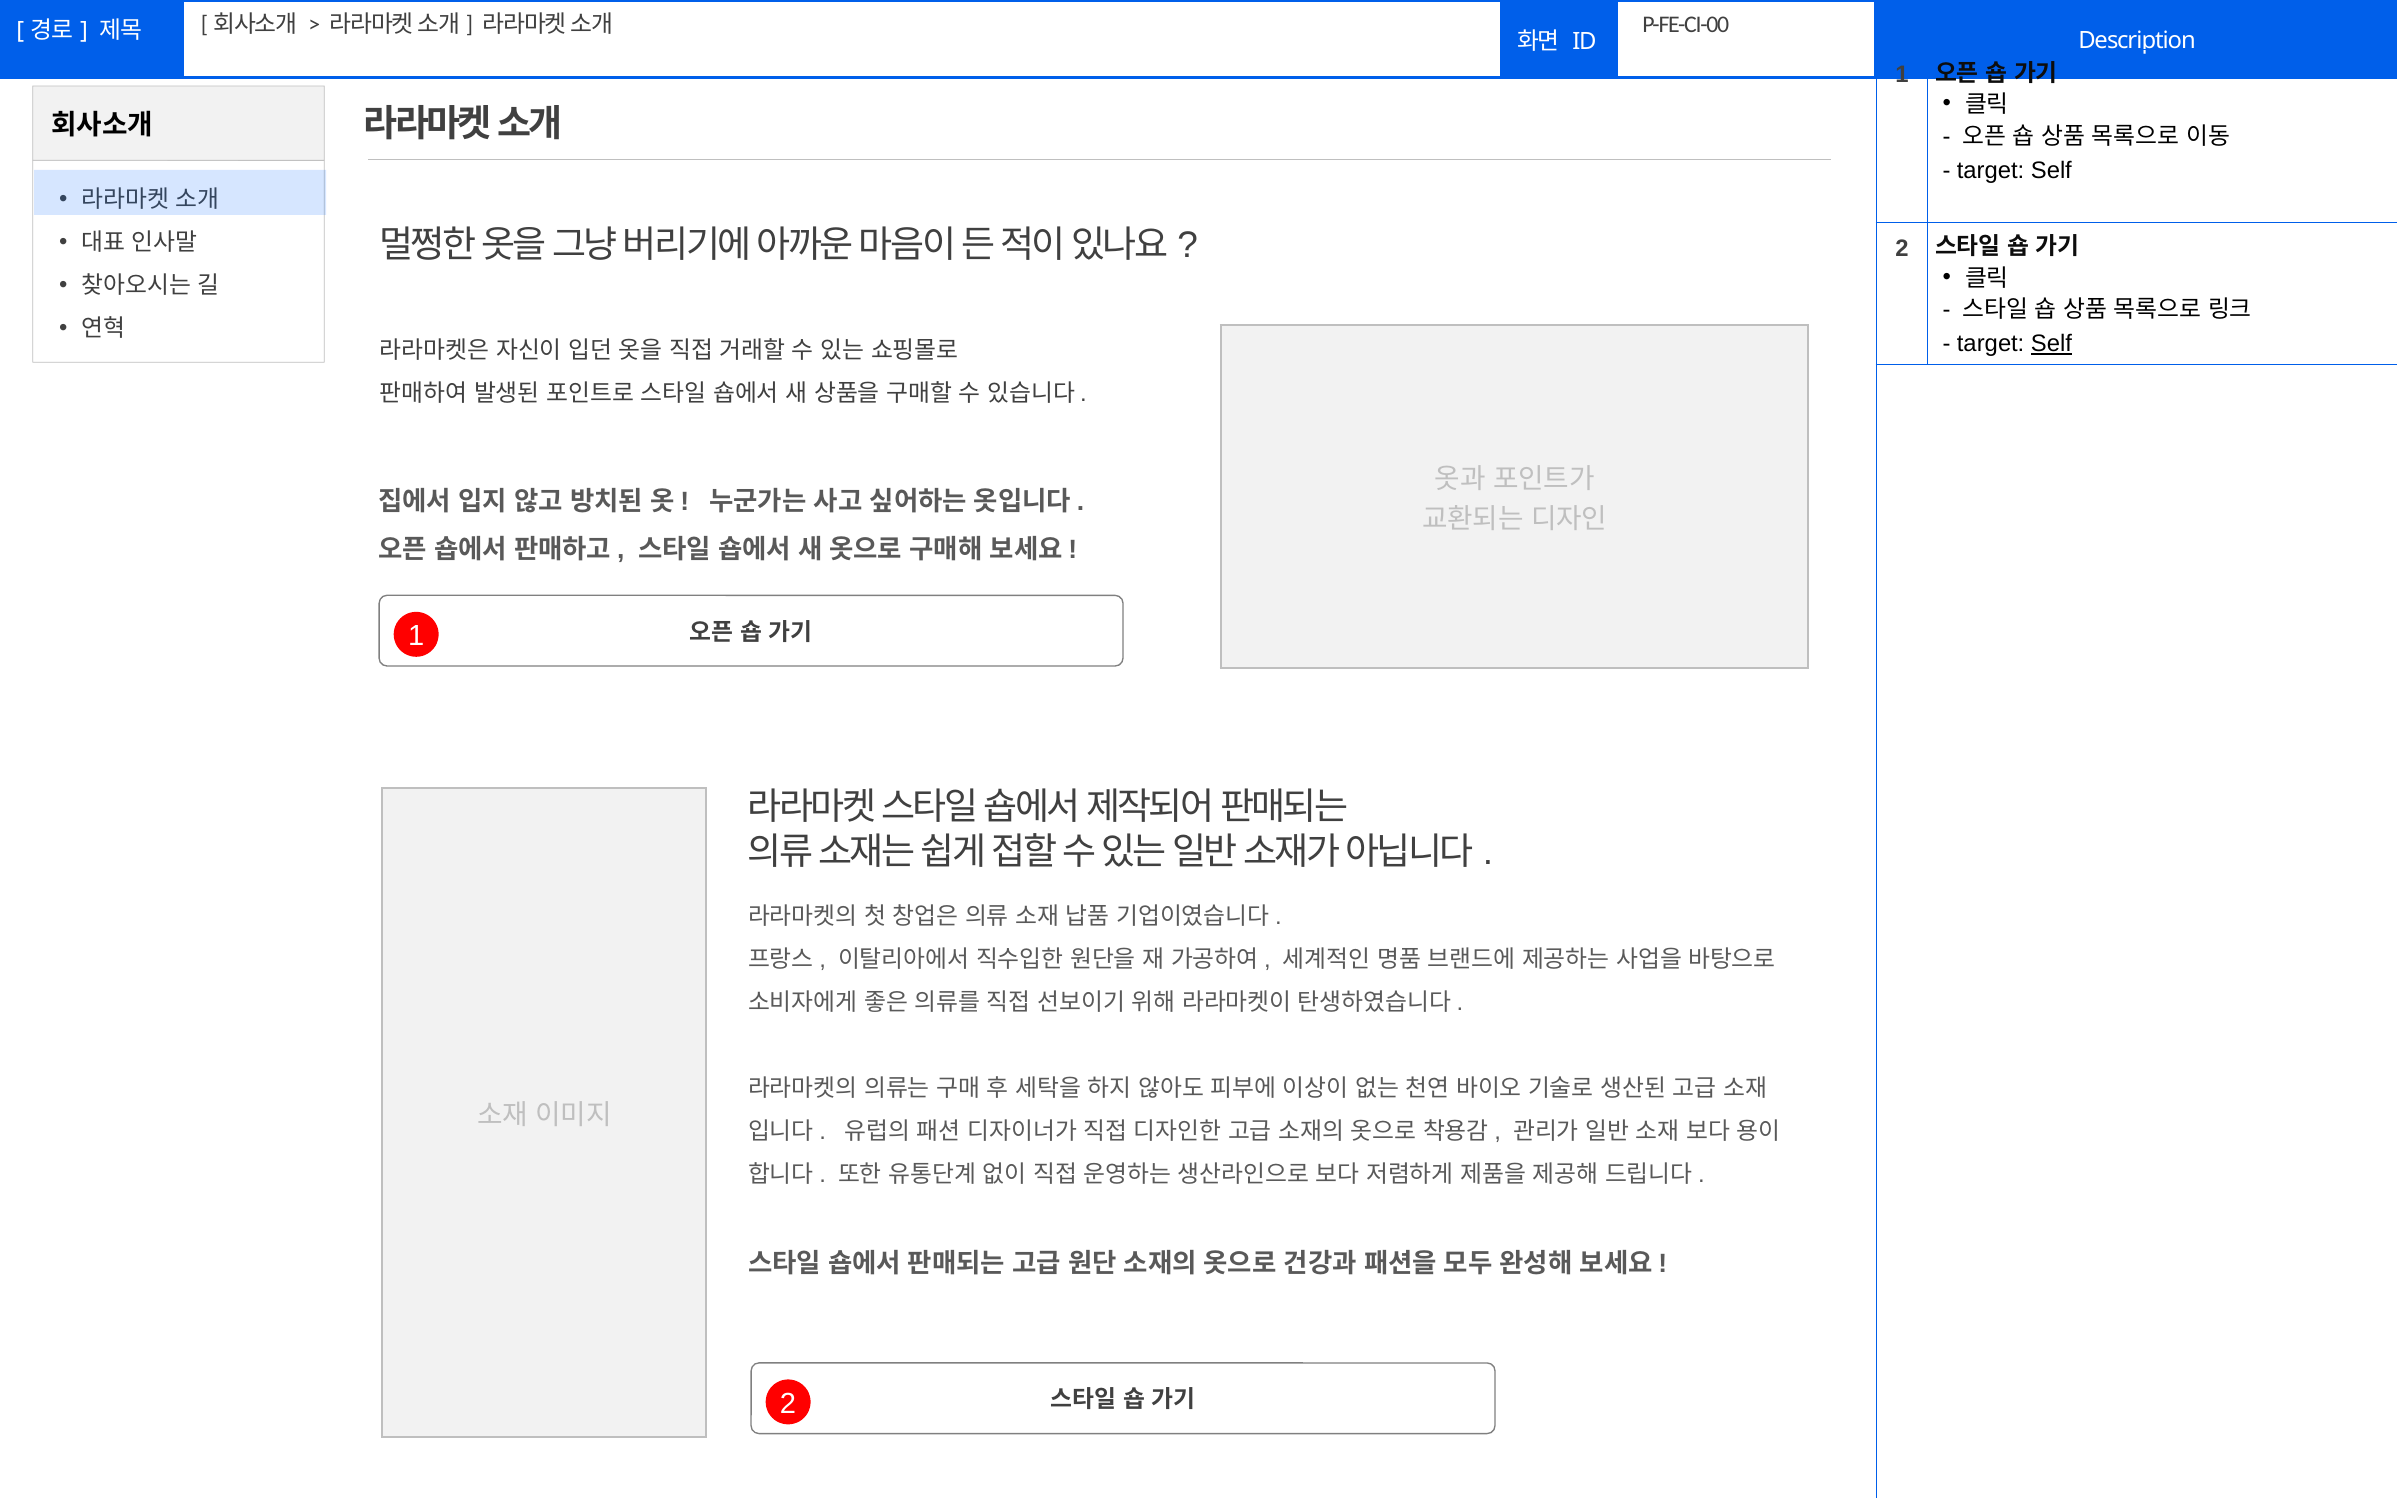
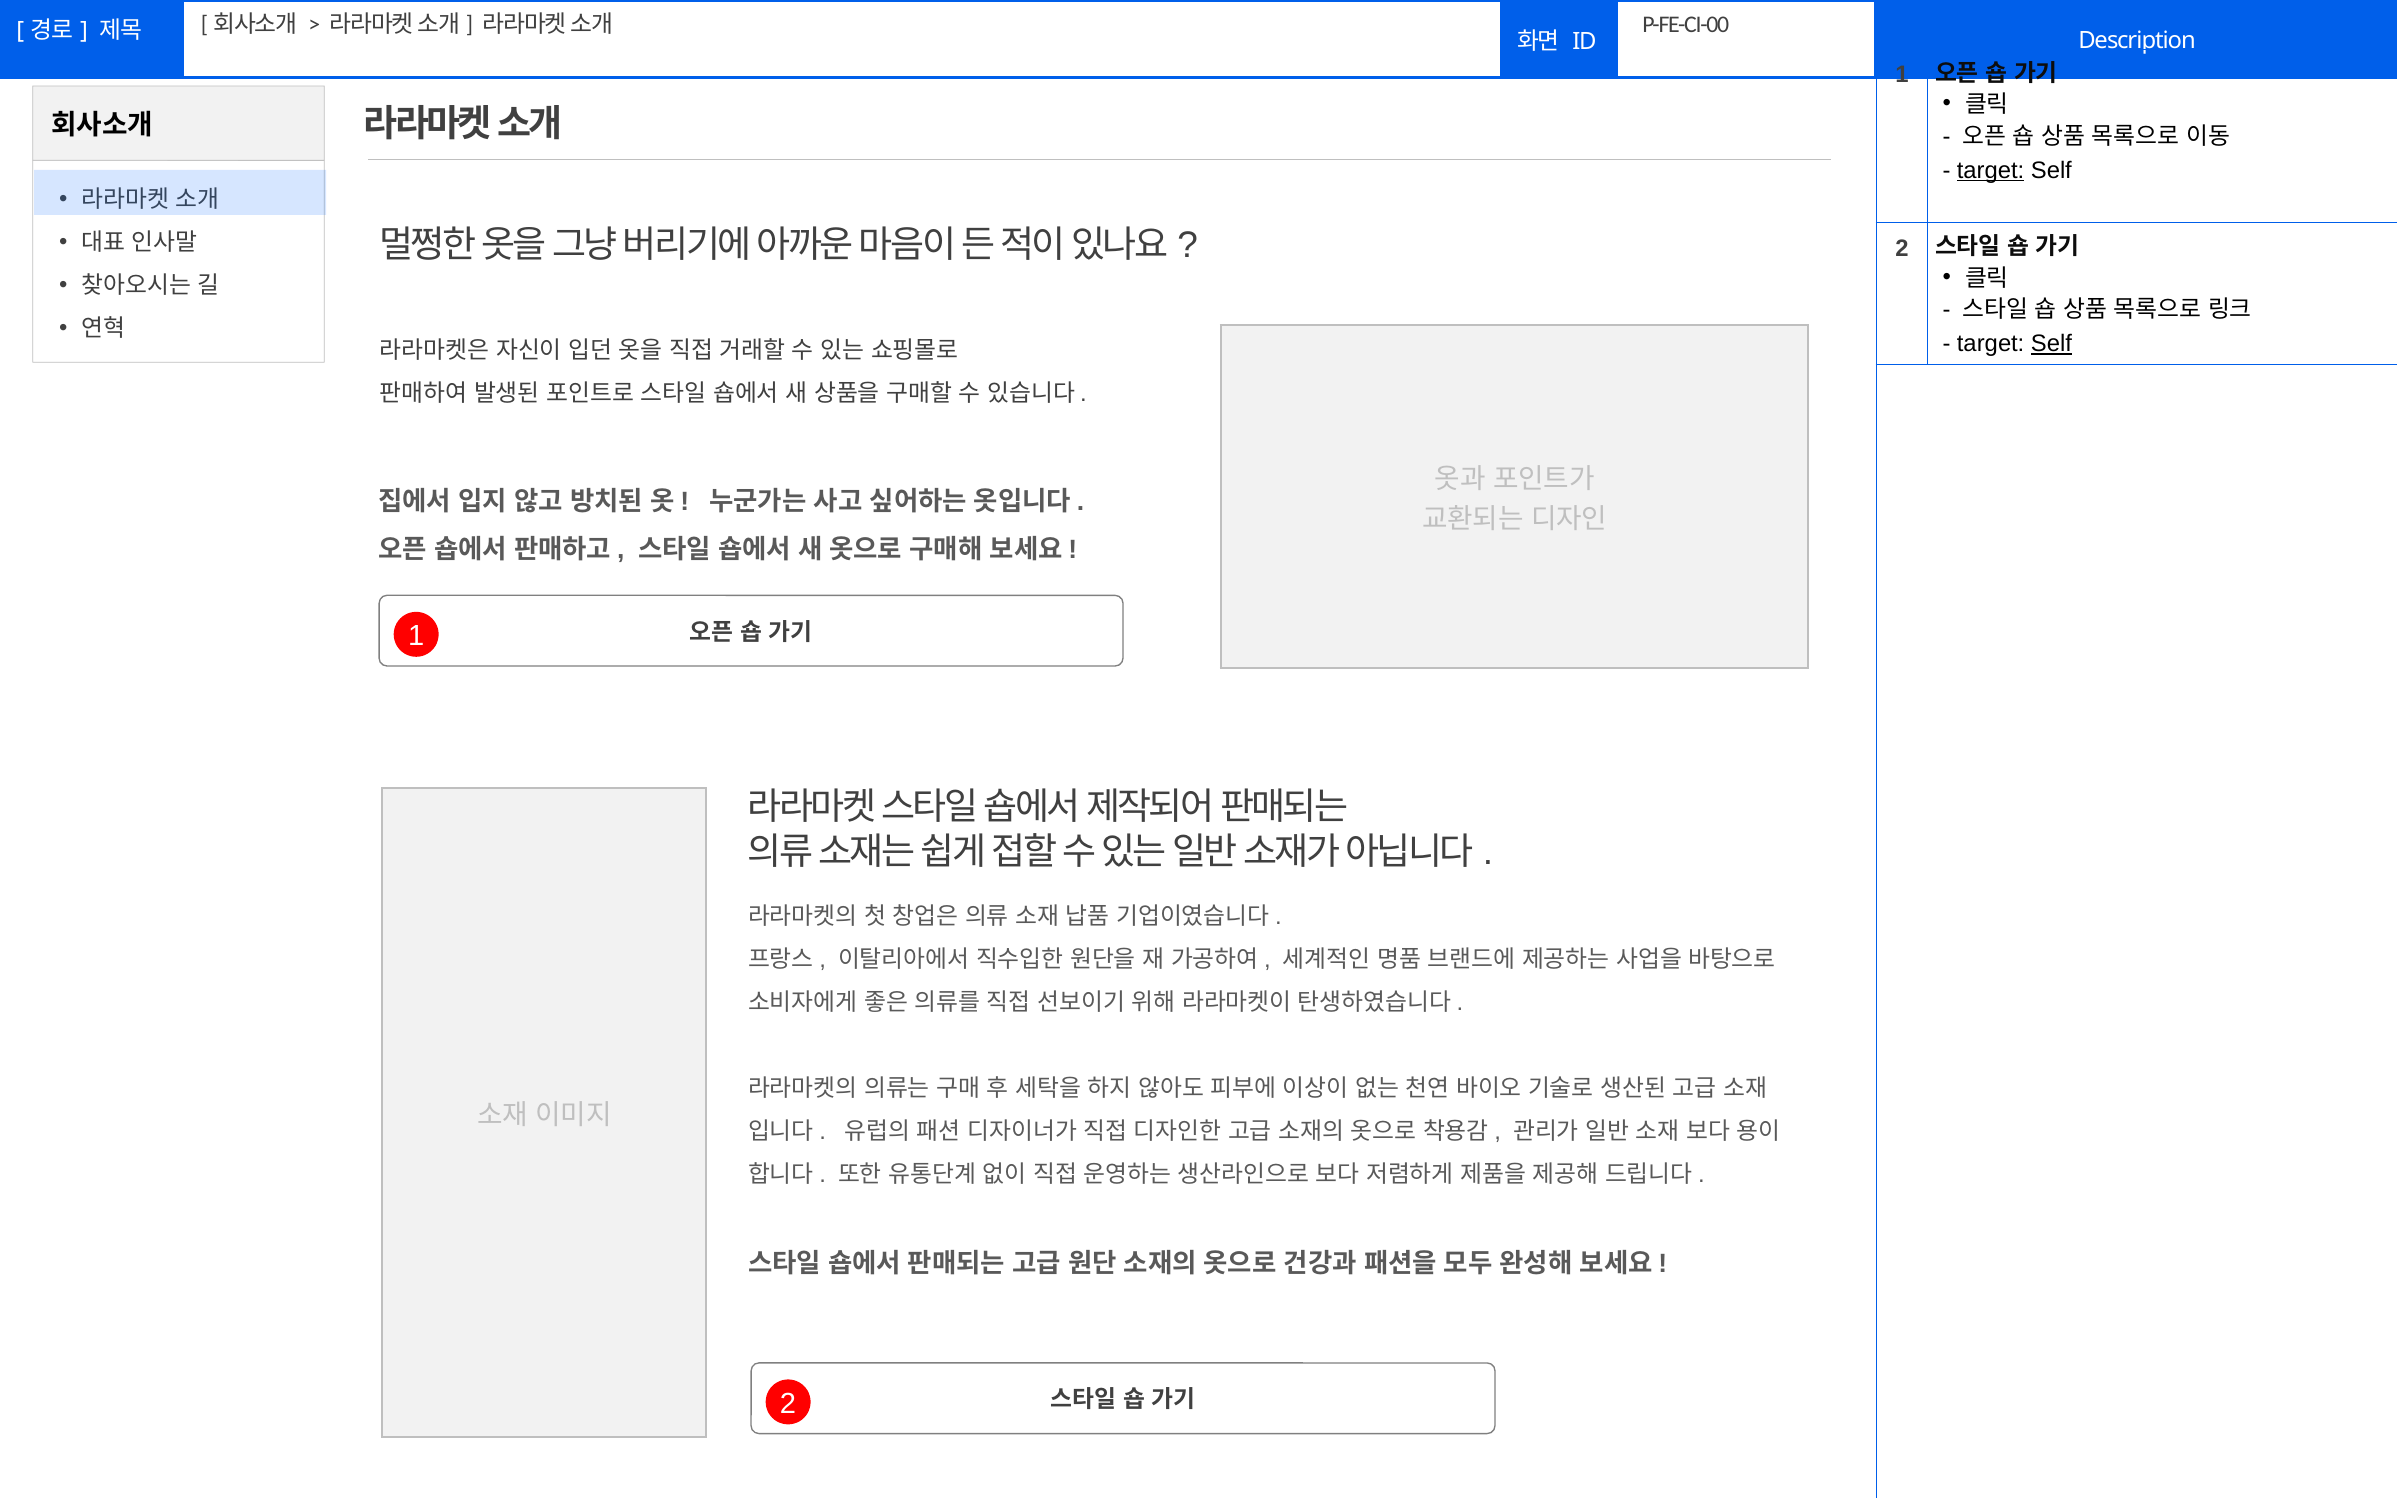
target underline: none -> present (1991, 170)
